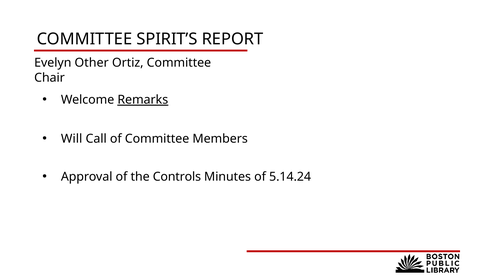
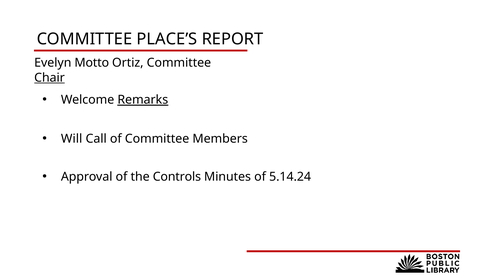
SPIRIT’S: SPIRIT’S -> PLACE’S (167, 39)
Other: Other -> Motto (92, 63)
Chair underline: none -> present (50, 78)
